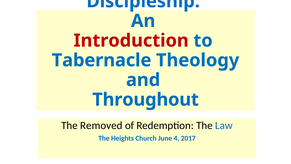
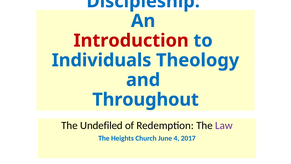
Tabernacle: Tabernacle -> Individuals (102, 60)
Removed: Removed -> Undefiled (101, 125)
Law colour: blue -> purple (224, 125)
